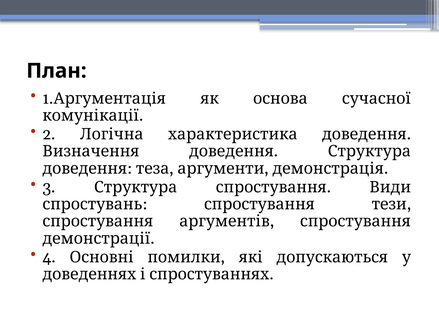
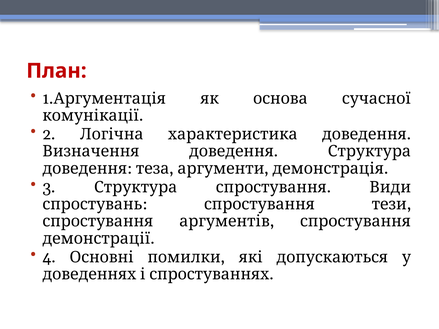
План colour: black -> red (56, 71)
